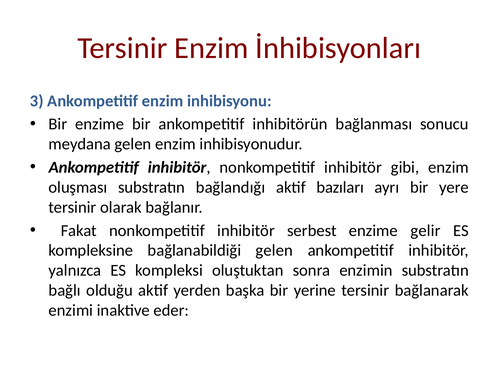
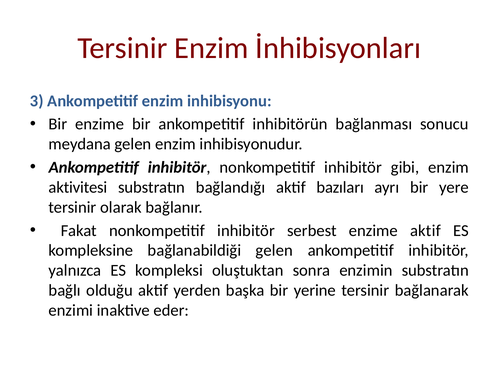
oluşması: oluşması -> aktivitesi (78, 187)
enzime gelir: gelir -> aktif (425, 231)
